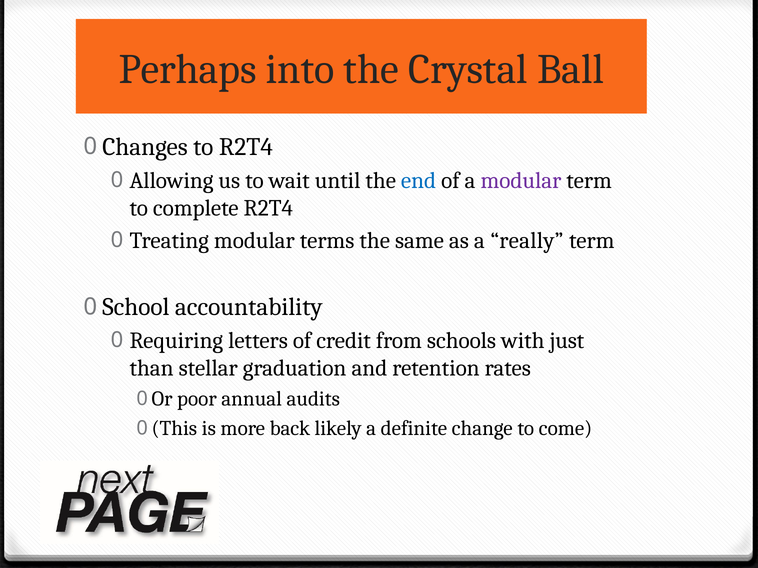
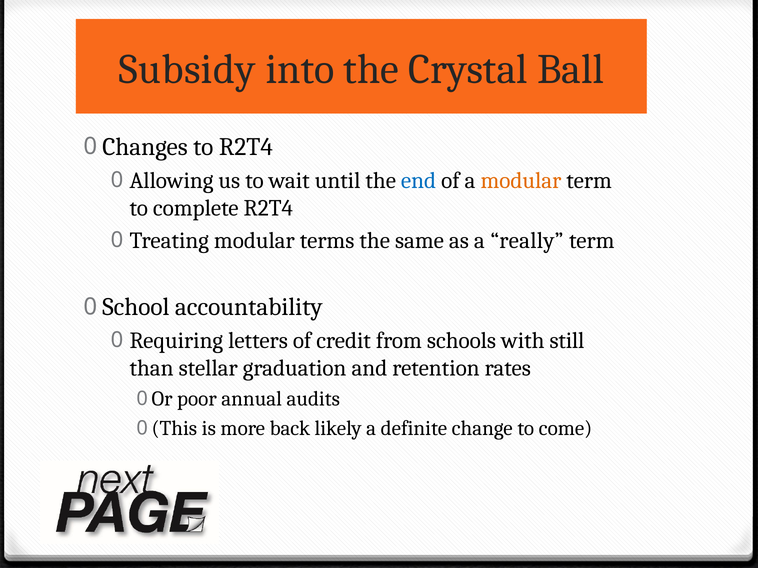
Perhaps: Perhaps -> Subsidy (187, 69)
modular colour: purple -> orange (521, 181)
just: just -> still (567, 341)
